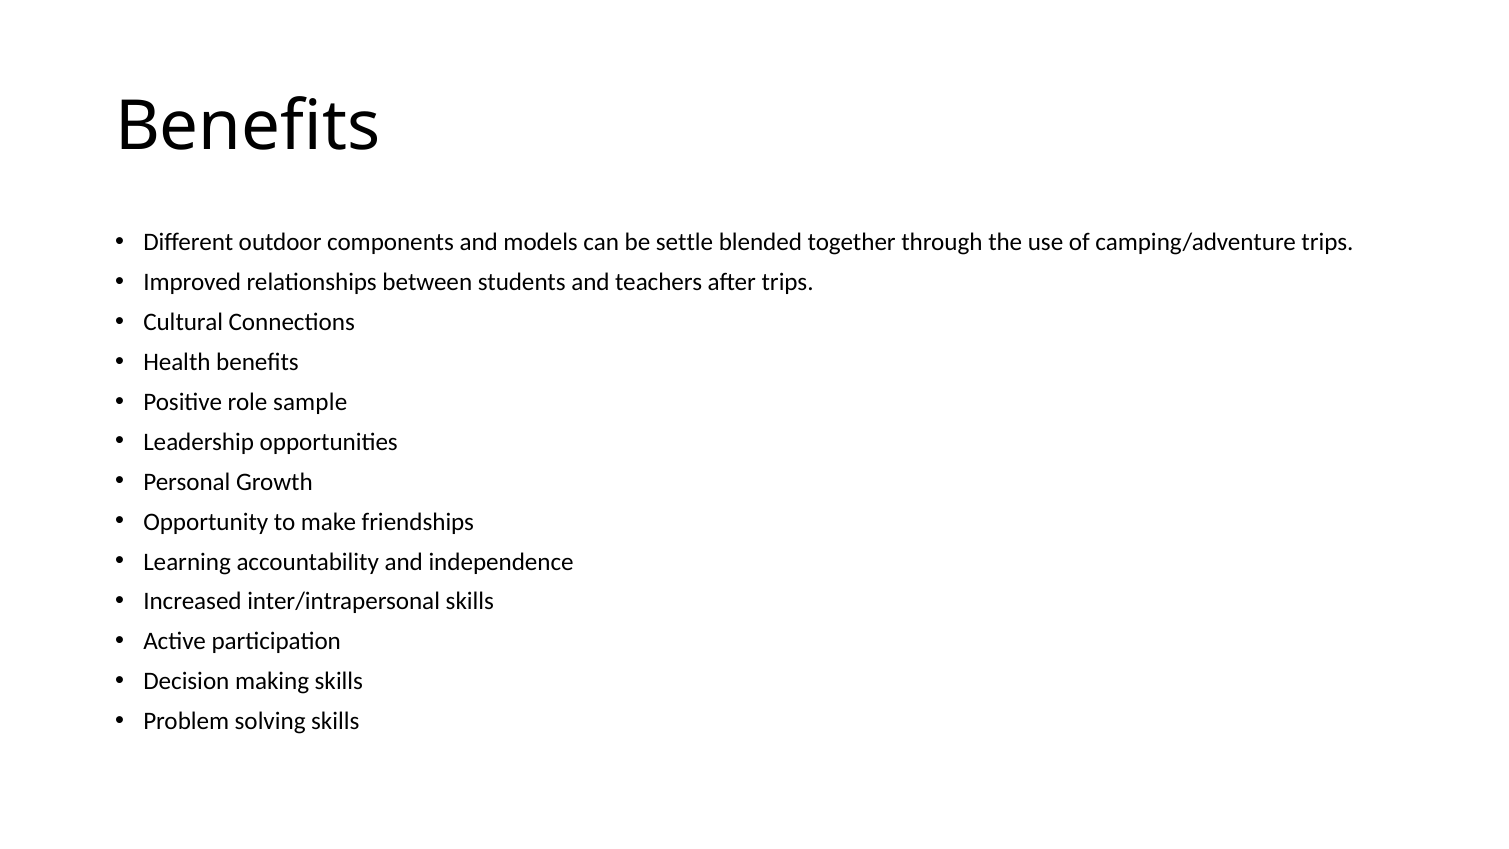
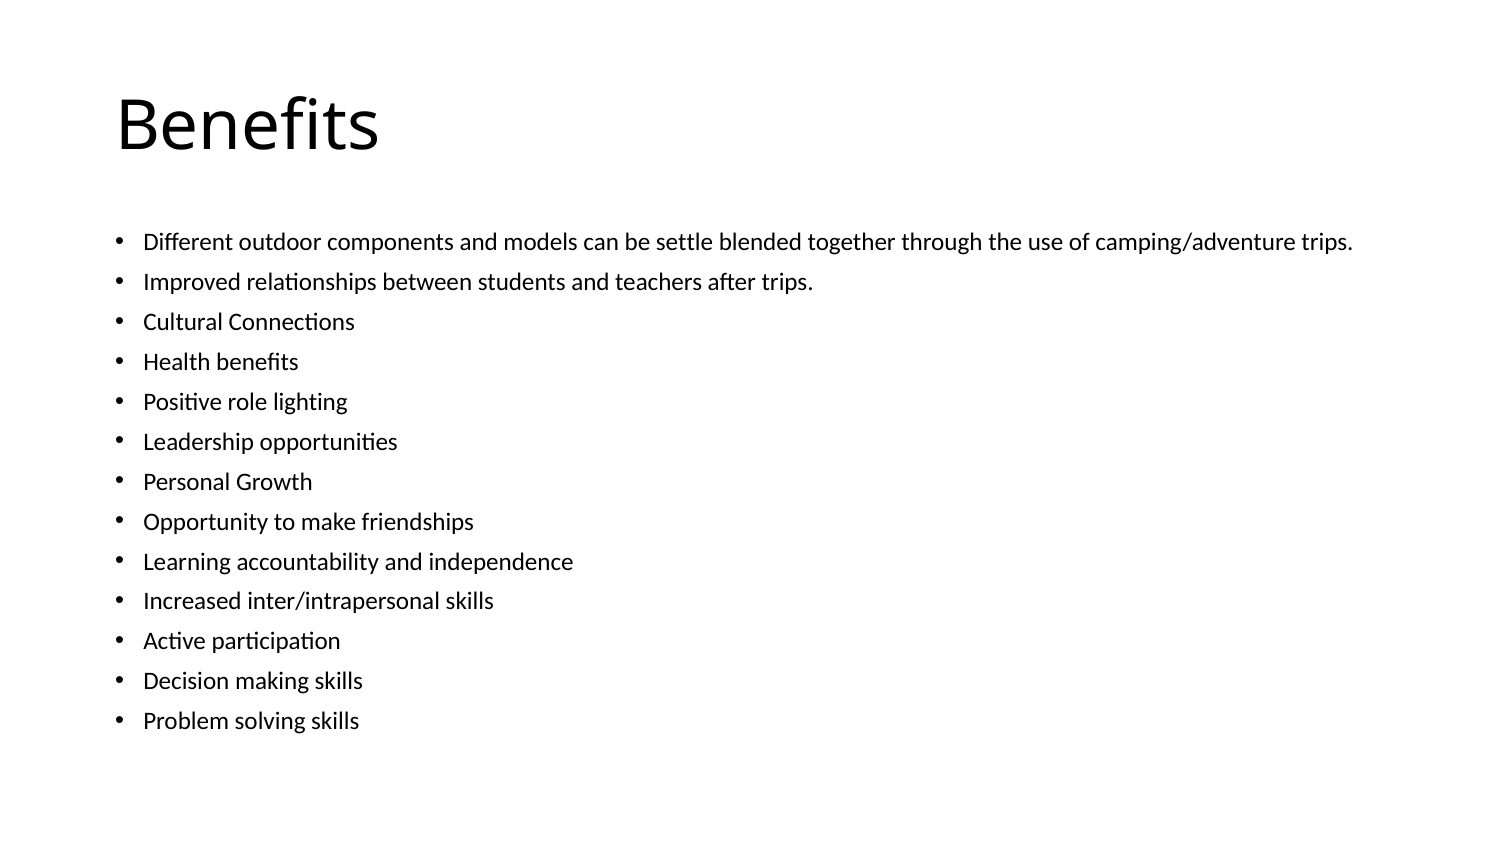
sample: sample -> lighting (310, 402)
